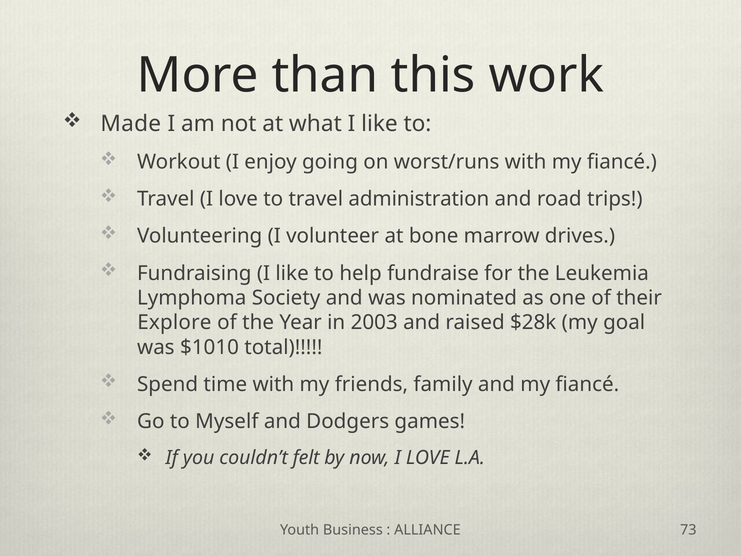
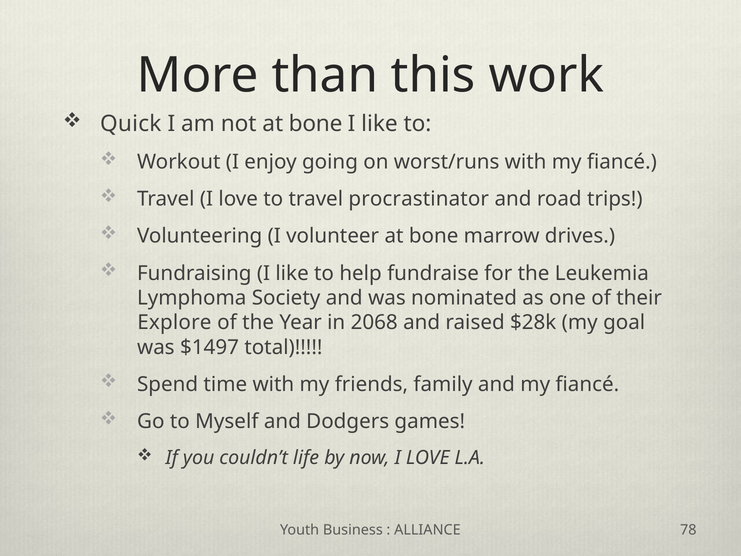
Made: Made -> Quick (131, 124)
not at what: what -> bone (316, 124)
administration: administration -> procrastinator (419, 199)
2003: 2003 -> 2068 (374, 323)
$1010: $1010 -> $1497 (209, 347)
felt: felt -> life (306, 458)
73: 73 -> 78 (688, 530)
